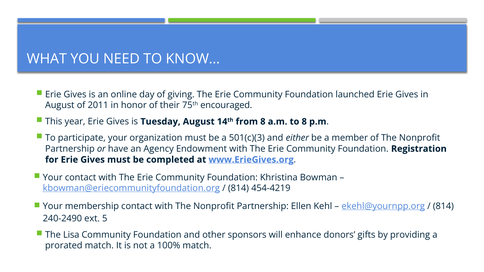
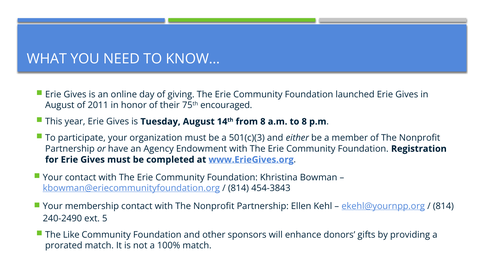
454-4219: 454-4219 -> 454-3843 (271, 188)
Lisa: Lisa -> Like (71, 235)
